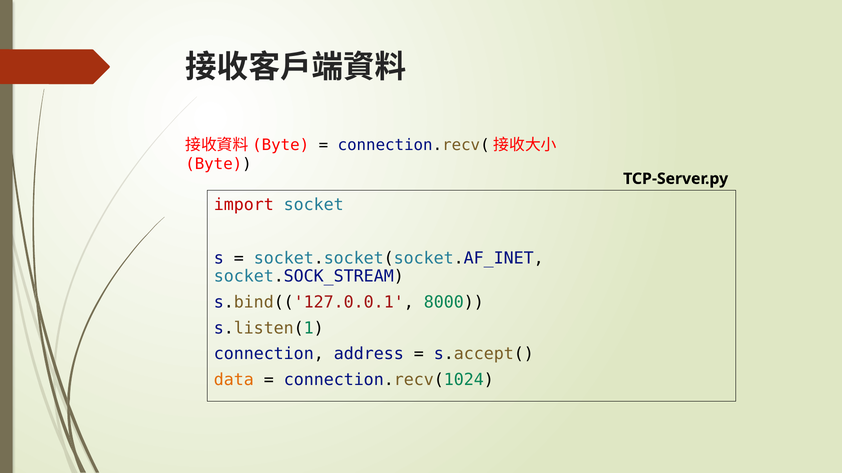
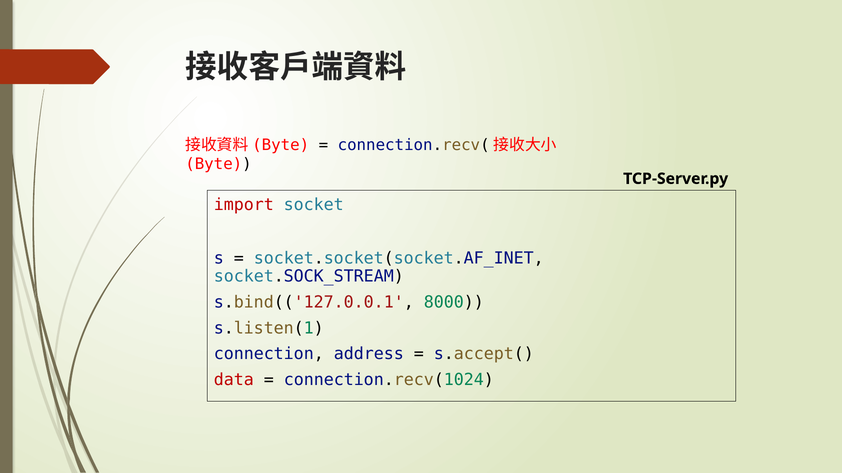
data colour: orange -> red (234, 380)
